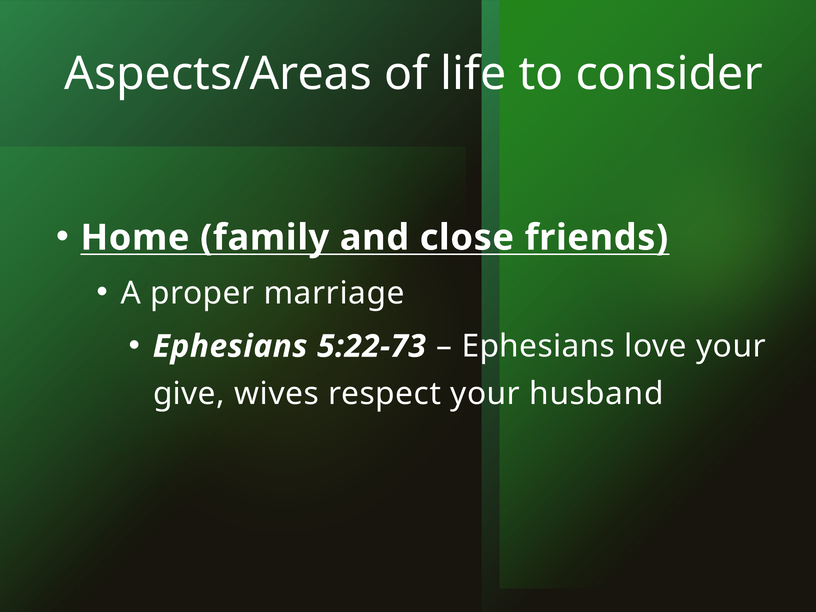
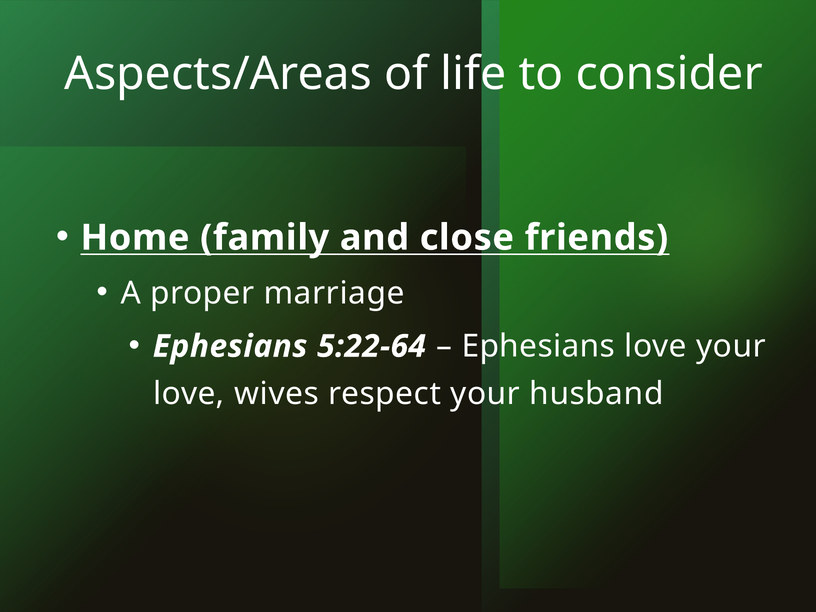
5:22-73: 5:22-73 -> 5:22-64 (372, 346)
give: give -> love (189, 394)
